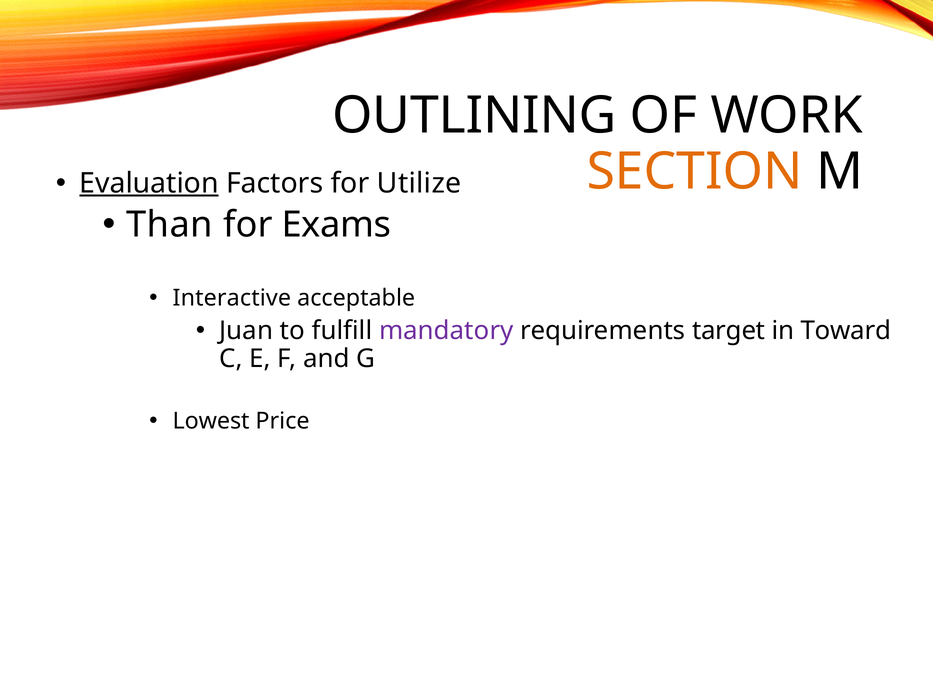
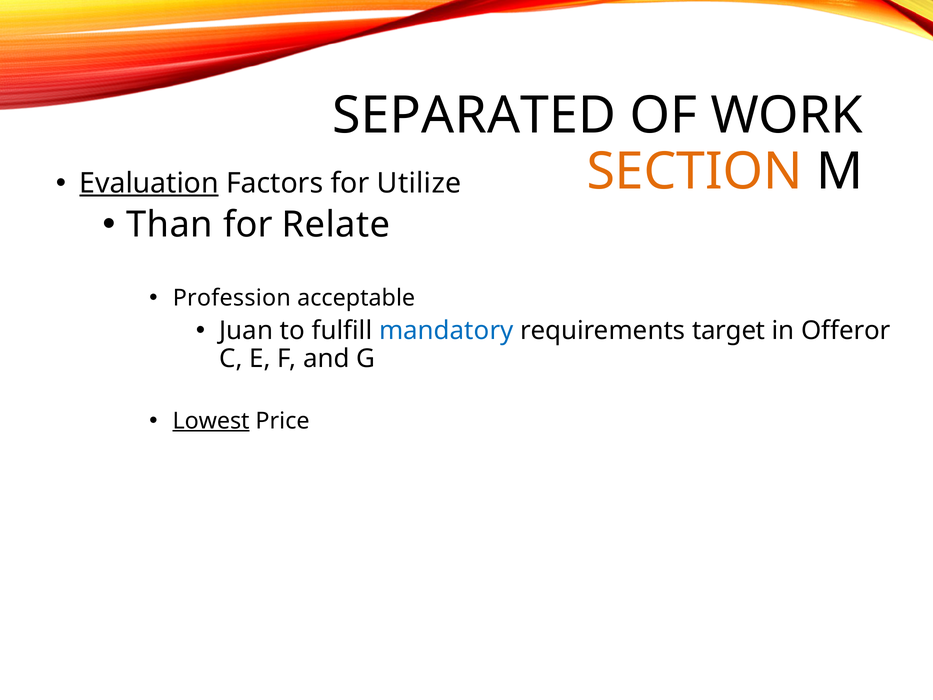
OUTLINING: OUTLINING -> SEPARATED (474, 116)
Exams: Exams -> Relate (336, 225)
Interactive: Interactive -> Profession (232, 298)
mandatory colour: purple -> blue (446, 331)
Toward: Toward -> Offeror (846, 331)
Lowest underline: none -> present (211, 421)
